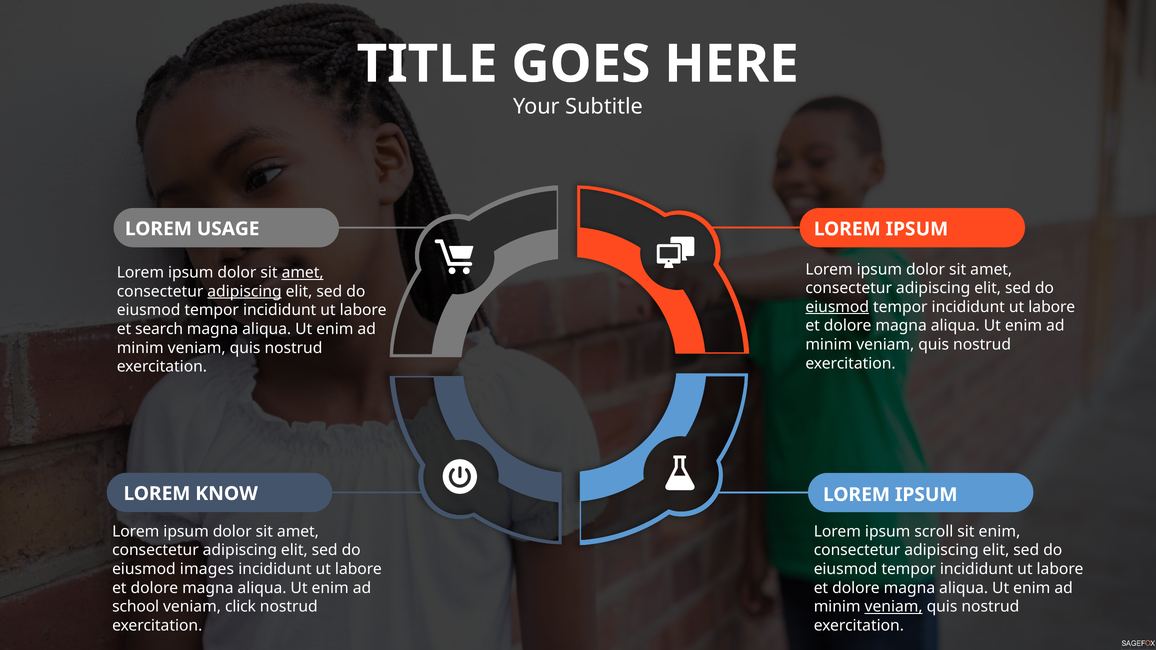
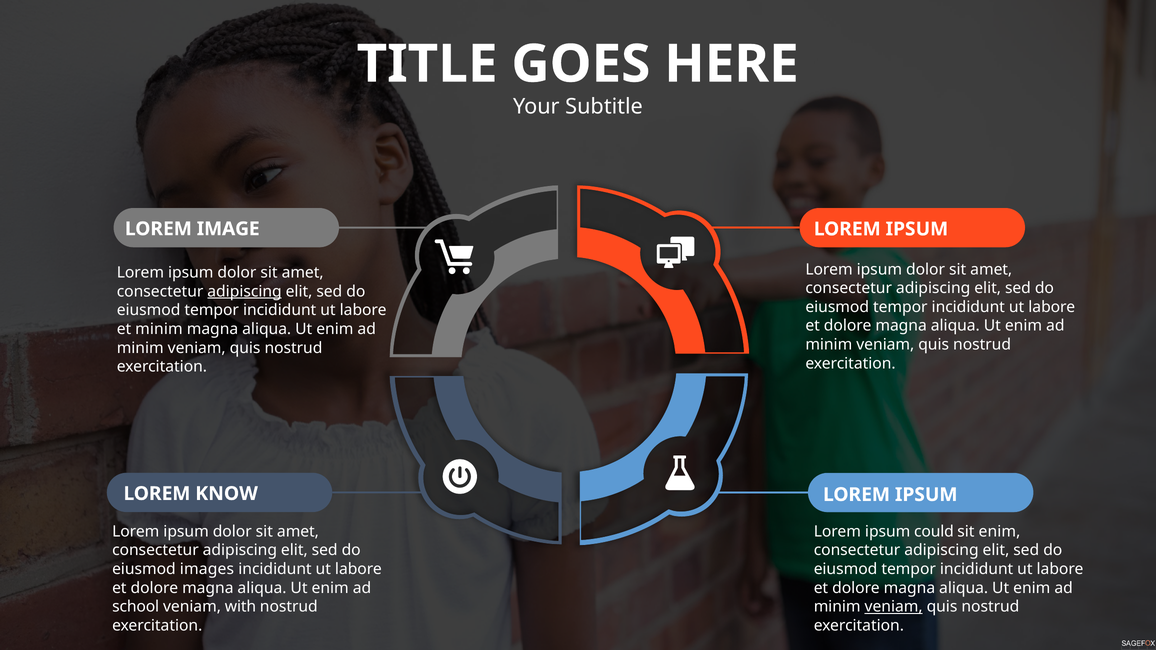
USAGE: USAGE -> IMAGE (228, 229)
amet underline: present -> none (303, 273)
eiusmod underline: present -> none (837, 307)
et search: search -> minim (159, 329)
scroll: scroll -> could (934, 532)
click: click -> with (240, 607)
